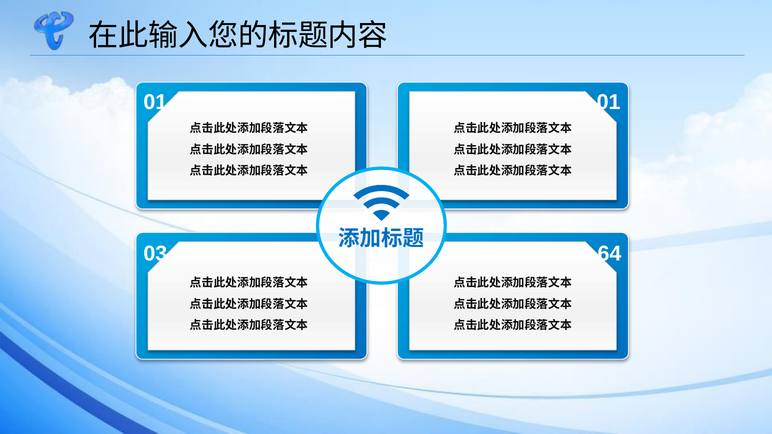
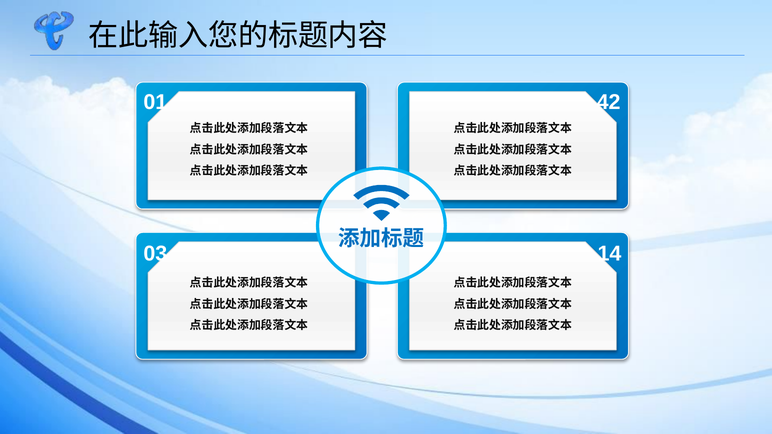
01 01: 01 -> 42 (609, 102)
64: 64 -> 14 (609, 254)
